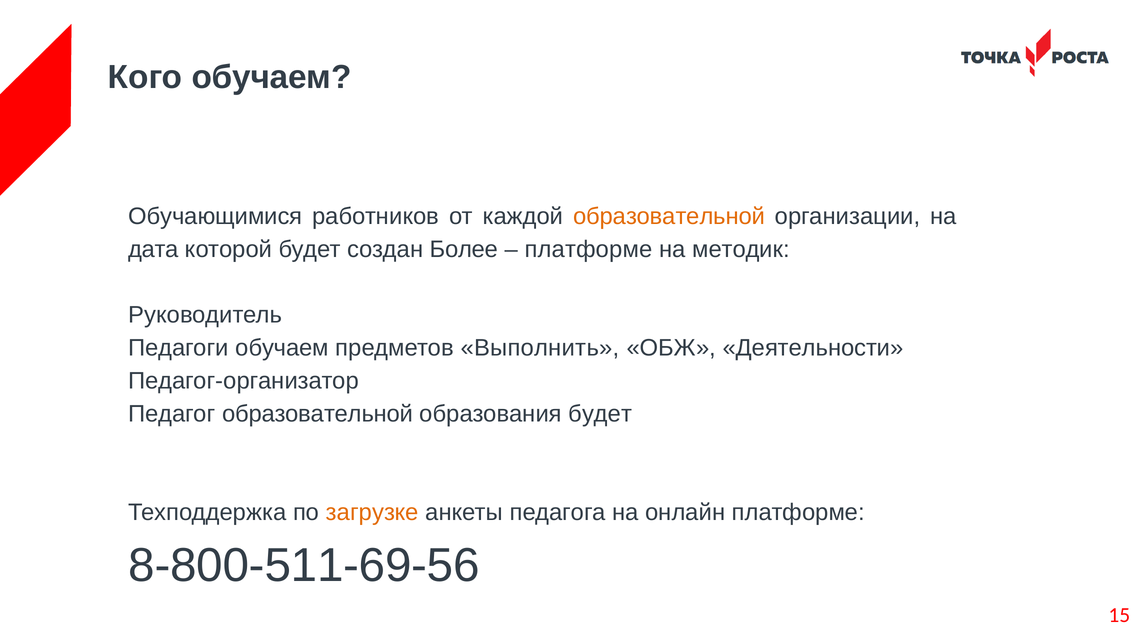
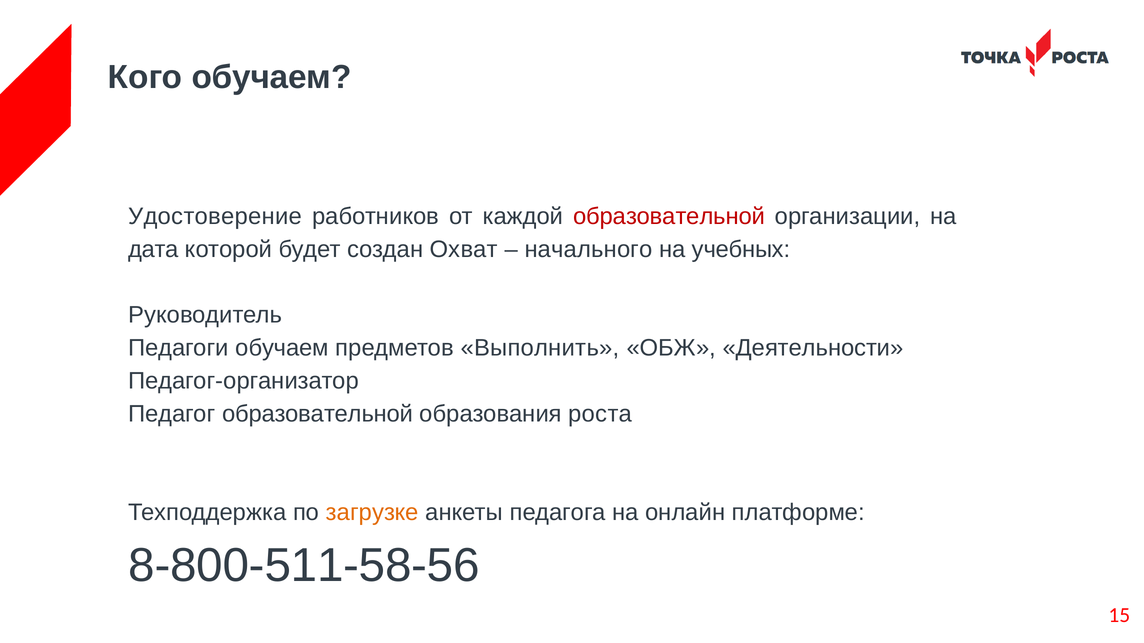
Обучающимися: Обучающимися -> Удостоверение (215, 217)
образовательной colour: orange -> red (669, 217)
Более: Более -> Охват (464, 249)
платформе: платформе -> начального (589, 249)
методик: методик -> учебных (741, 249)
образования будет: будет -> роста (600, 414)
8-800-511-69-56: 8-800-511-69-56 -> 8-800-511-58-56 (304, 566)
